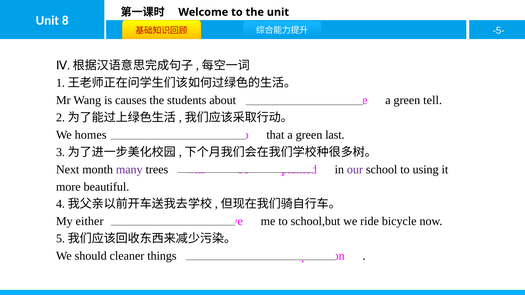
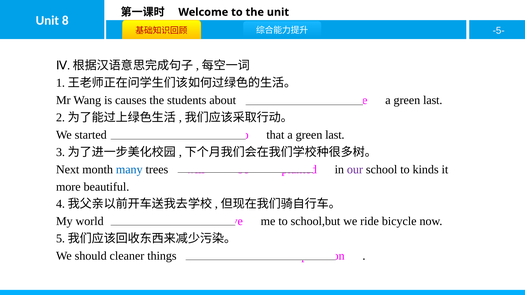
tell: tell -> last (433, 100)
homes: homes -> started (91, 135)
many colour: purple -> blue (129, 170)
using: using -> kinds (426, 170)
either: either -> world (90, 222)
